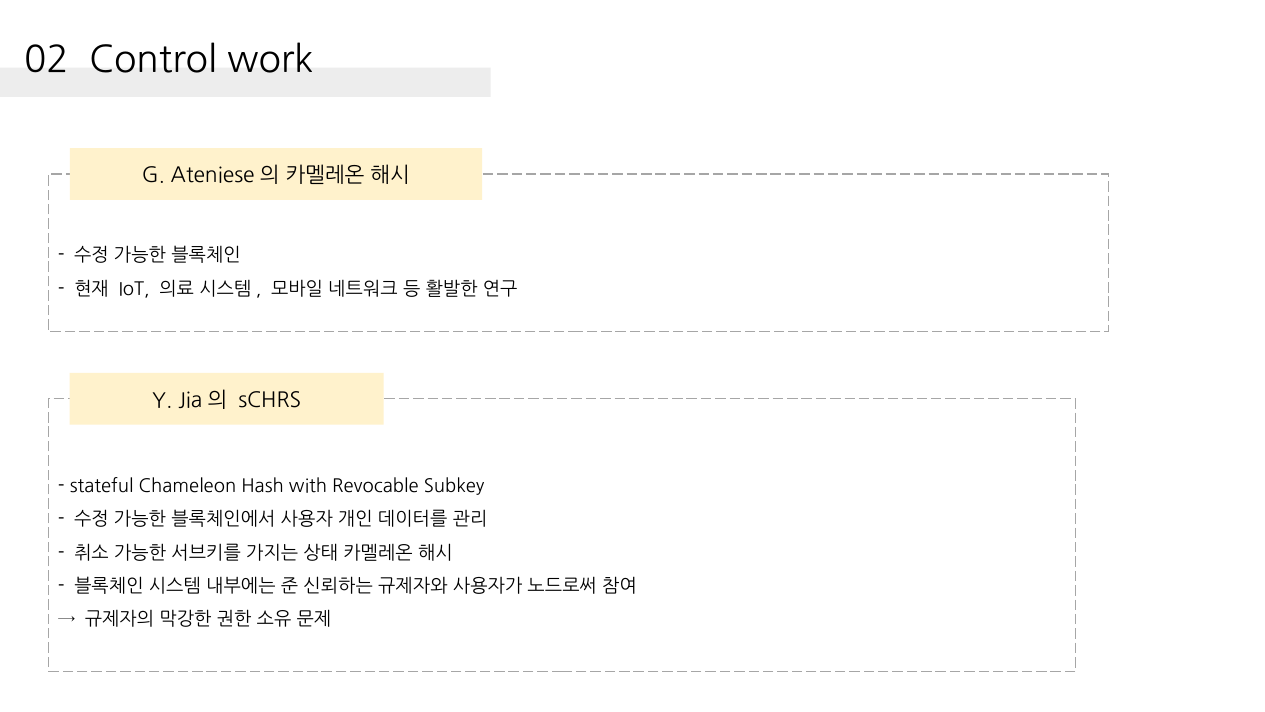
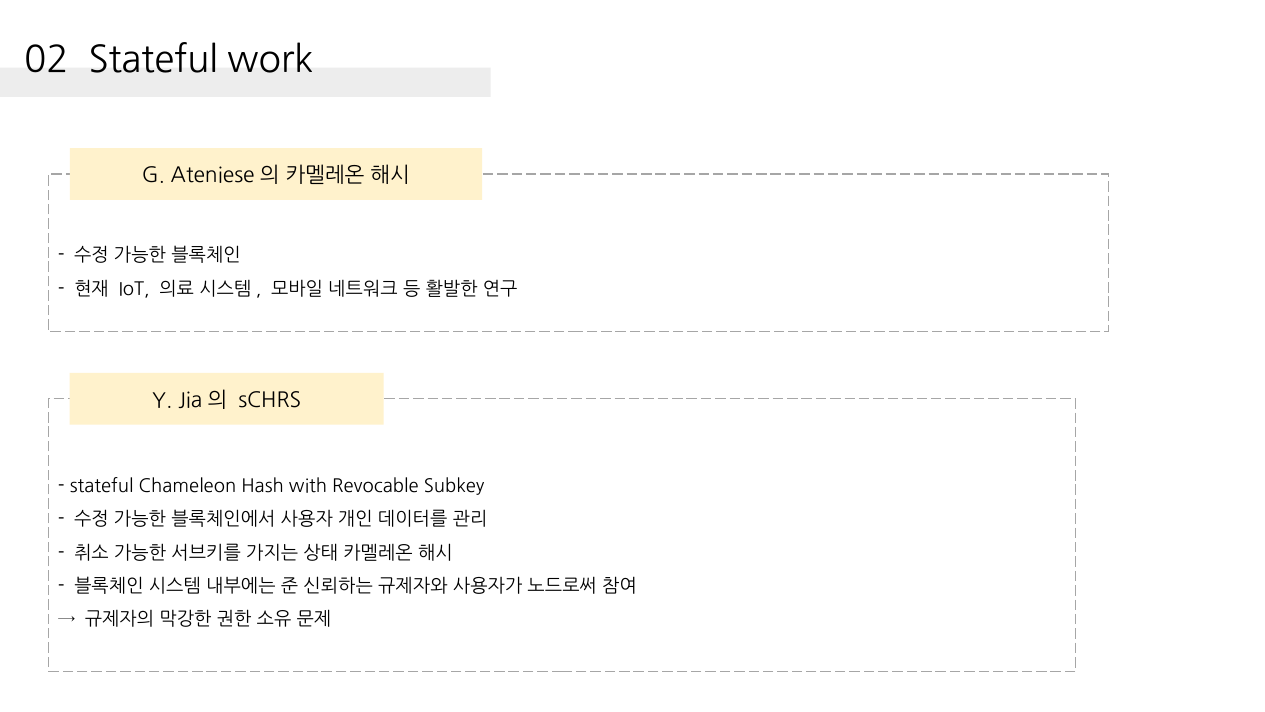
02 Control: Control -> Stateful (153, 60)
